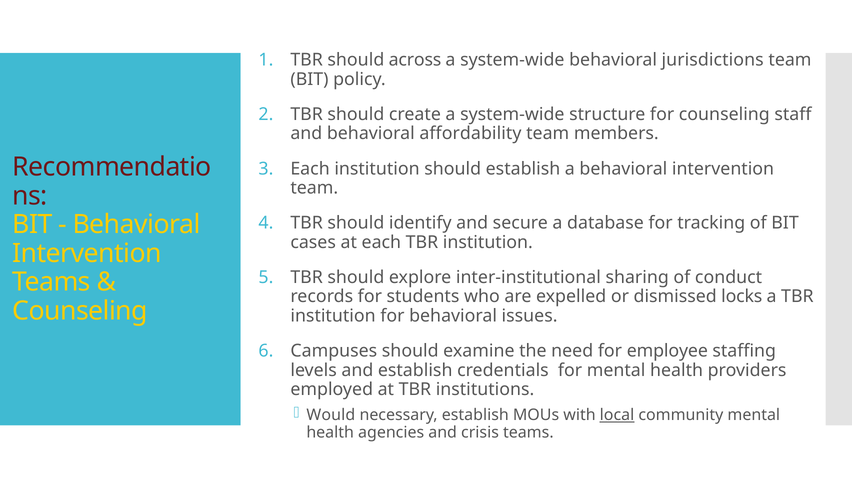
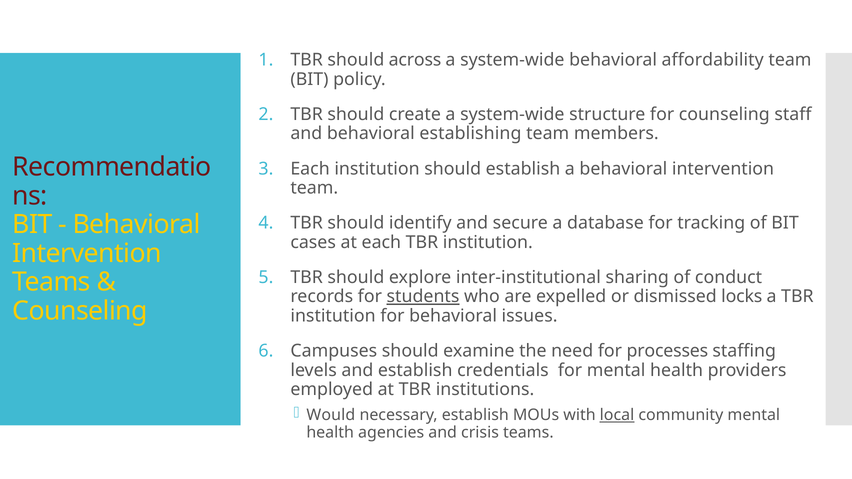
jurisdictions: jurisdictions -> affordability (713, 60)
affordability: affordability -> establishing (470, 134)
students underline: none -> present (423, 297)
employee: employee -> processes (667, 351)
